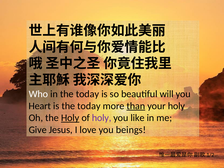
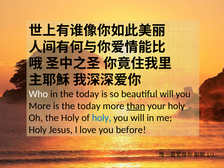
Heart: Heart -> More (40, 106)
Holy underline: present -> none (70, 118)
holy colour: purple -> blue (102, 118)
you like: like -> will (137, 118)
Give: Give -> Holy (38, 130)
beings: beings -> before (131, 130)
